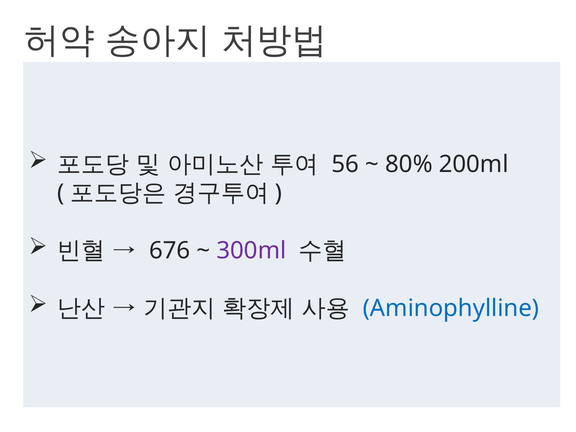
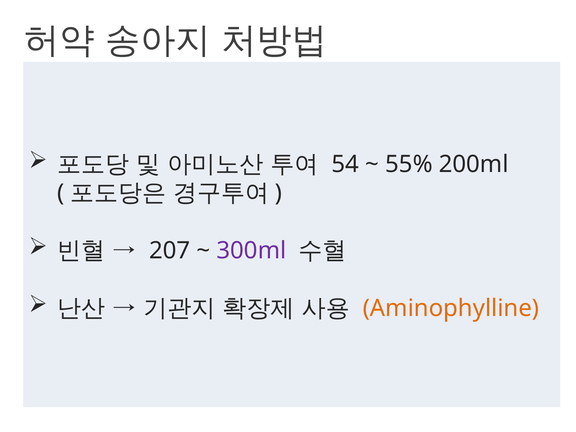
56: 56 -> 54 (345, 164)
80%: 80% -> 55% (409, 164)
676: 676 -> 207 (170, 251)
Aminophylline colour: blue -> orange (451, 308)
